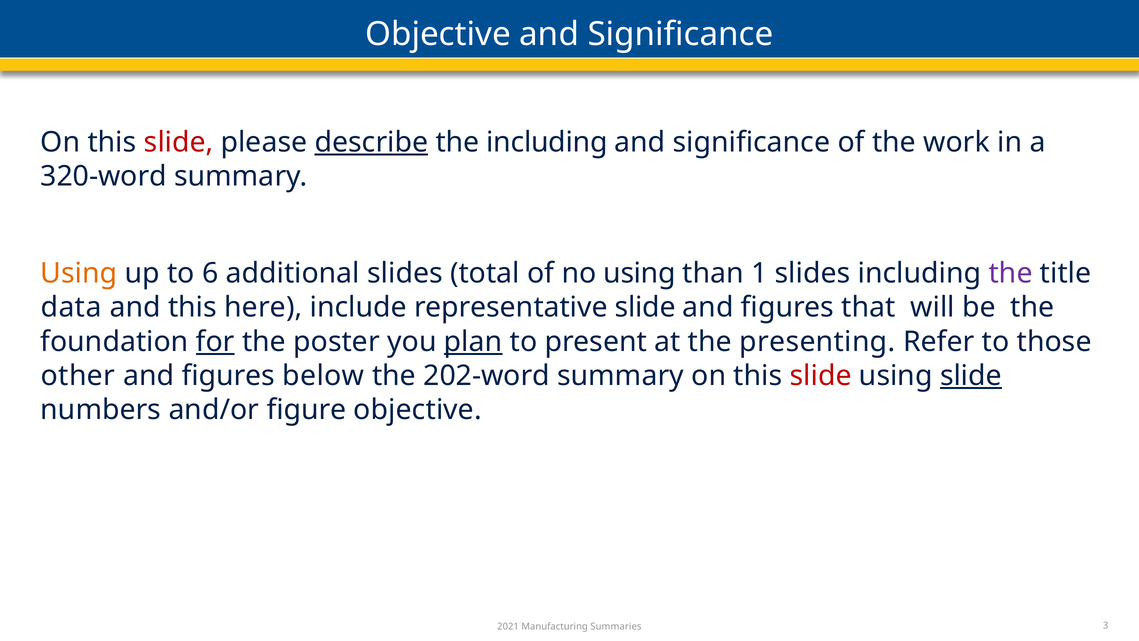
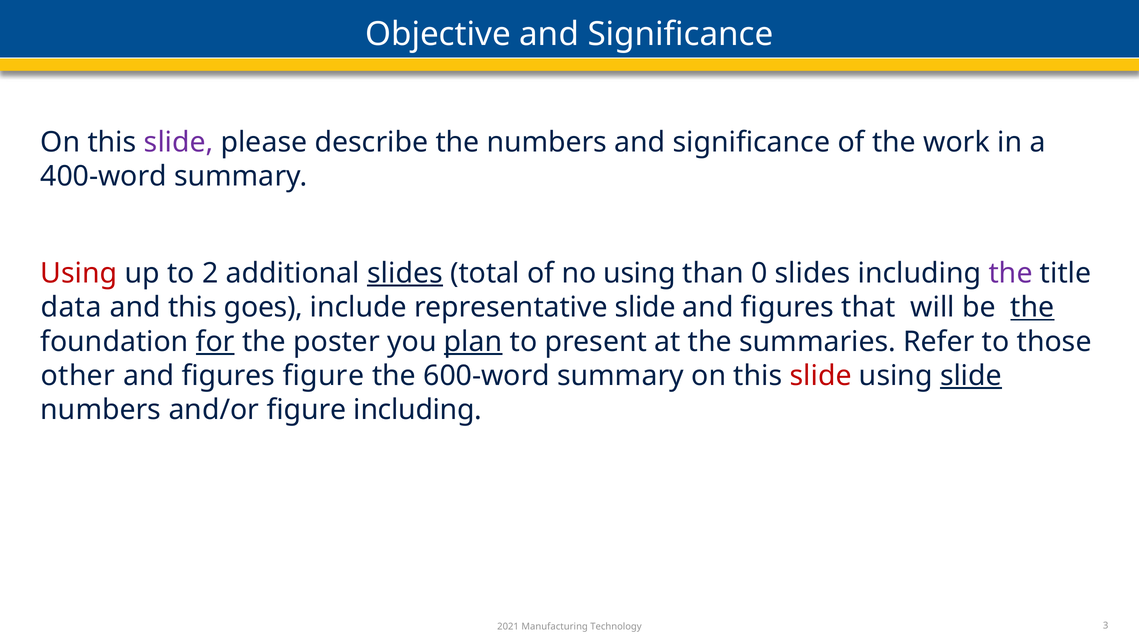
slide colour: red -> purple (179, 142)
describe underline: present -> none (371, 142)
the including: including -> numbers (547, 142)
320-word: 320-word -> 400-word (104, 176)
Using colour: orange -> red (79, 273)
6: 6 -> 2 (210, 273)
slides underline: none -> present (405, 273)
1: 1 -> 0 (759, 273)
here: here -> goes (263, 307)
the underline: none -> present (1032, 307)
presenting: presenting -> summaries (818, 341)
figures below: below -> figure (323, 376)
202-word: 202-word -> 600-word (487, 376)
figure objective: objective -> including (418, 410)
Summaries: Summaries -> Technology (616, 626)
